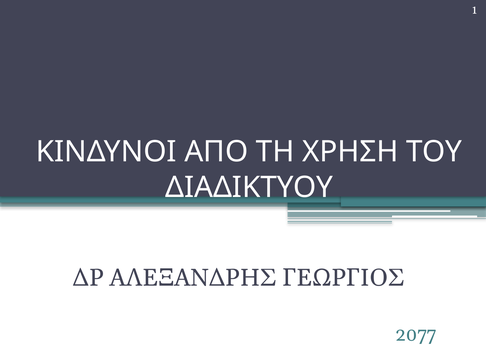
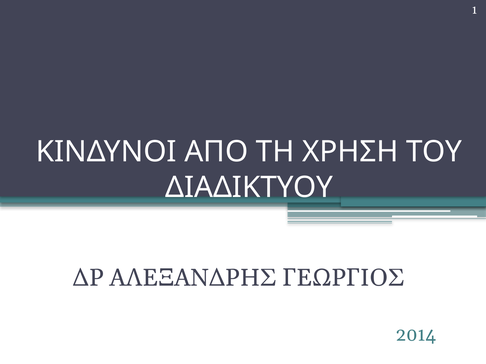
2077: 2077 -> 2014 (416, 335)
